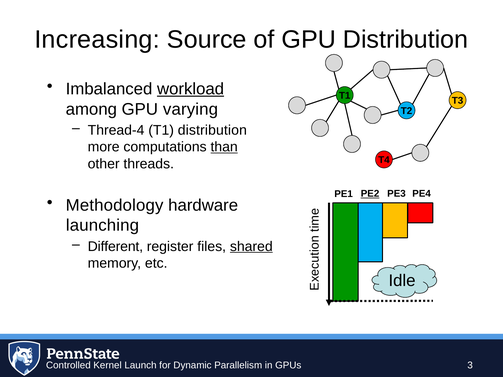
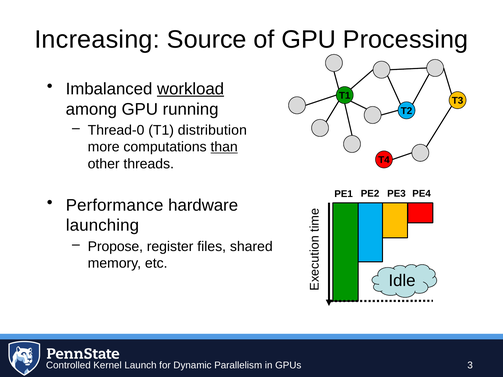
GPU Distribution: Distribution -> Processing (405, 39)
varying: varying -> running (191, 109)
Thread-4: Thread-4 -> Thread-0 (116, 130)
PE2 underline: present -> none (370, 194)
Methodology: Methodology -> Performance (115, 205)
Different: Different -> Propose (115, 247)
shared underline: present -> none (251, 247)
